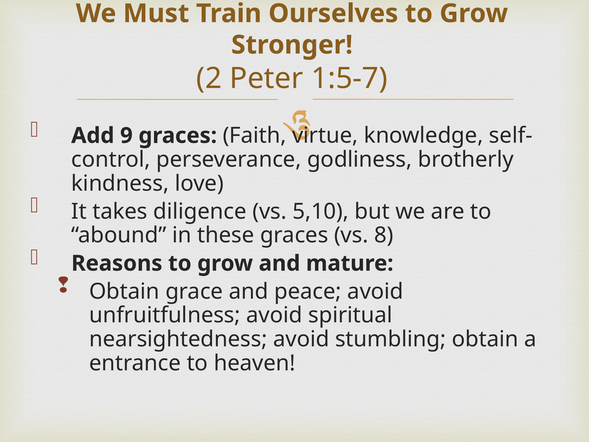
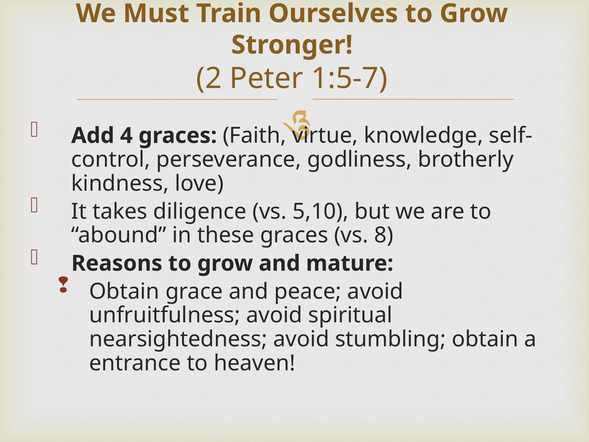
9: 9 -> 4 (126, 136)
